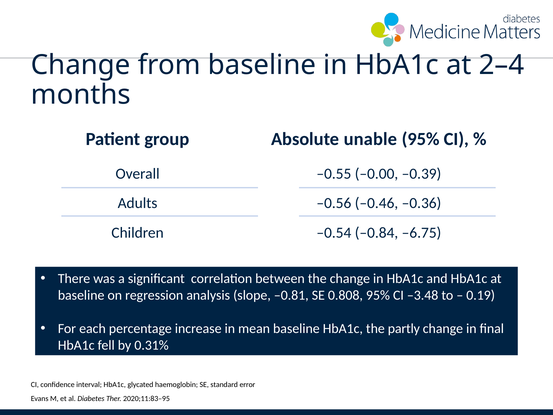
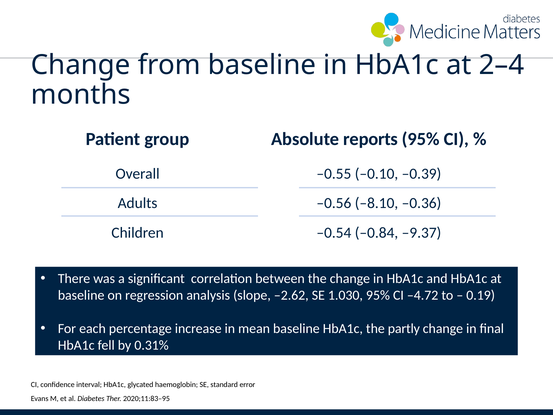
unable: unable -> reports (371, 139)
–0.00: –0.00 -> –0.10 (376, 174)
–0.46: –0.46 -> –8.10 (376, 203)
–6.75: –6.75 -> –9.37 (422, 232)
–0.81: –0.81 -> –2.62 (291, 295)
0.808: 0.808 -> 1.030 (345, 295)
–3.48: –3.48 -> –4.72 (423, 295)
